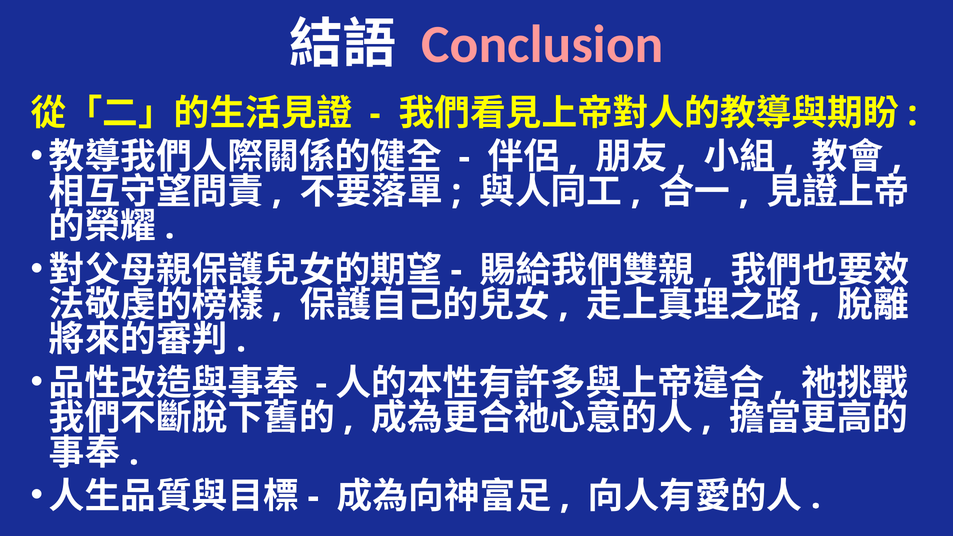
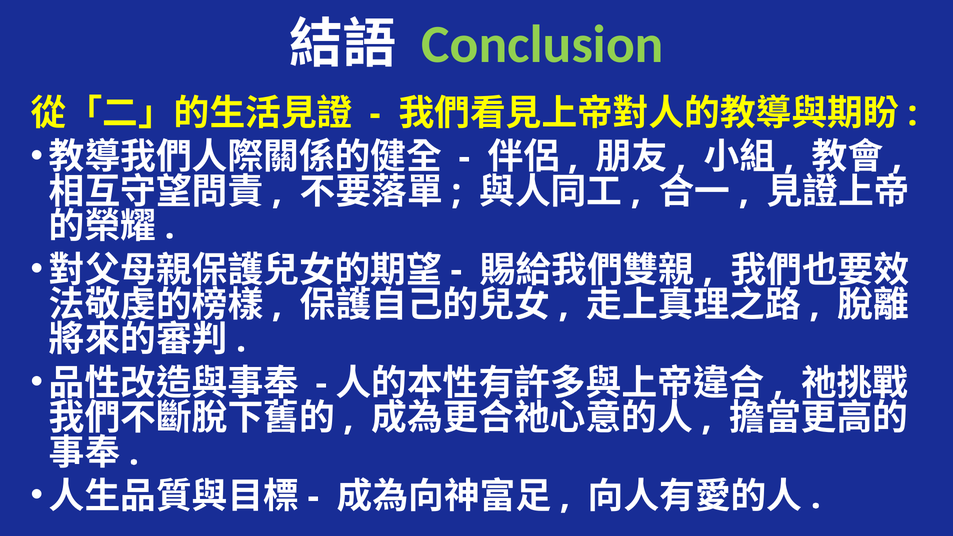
Conclusion colour: pink -> light green (542, 44)
